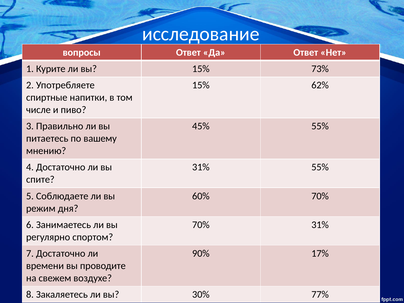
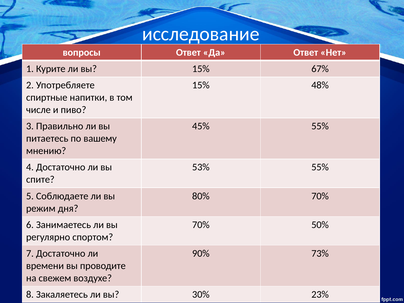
73%: 73% -> 67% (320, 69)
62%: 62% -> 48% (320, 85)
31%: 31% -> 53% (201, 167)
60%: 60% -> 80% (201, 196)
70% 31%: 31% -> 50% (320, 225)
17%: 17% -> 73% (320, 253)
77%: 77% -> 23% (320, 294)
